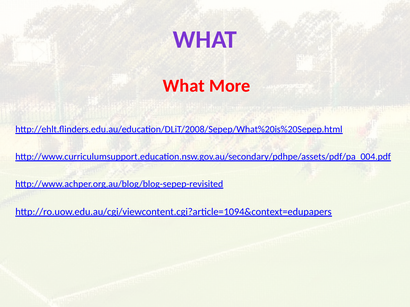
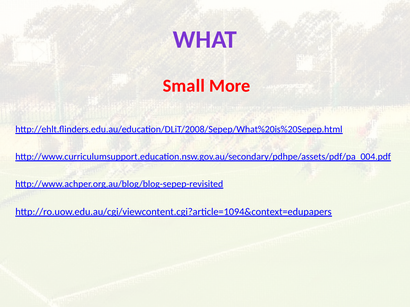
What: What -> Small (184, 86)
